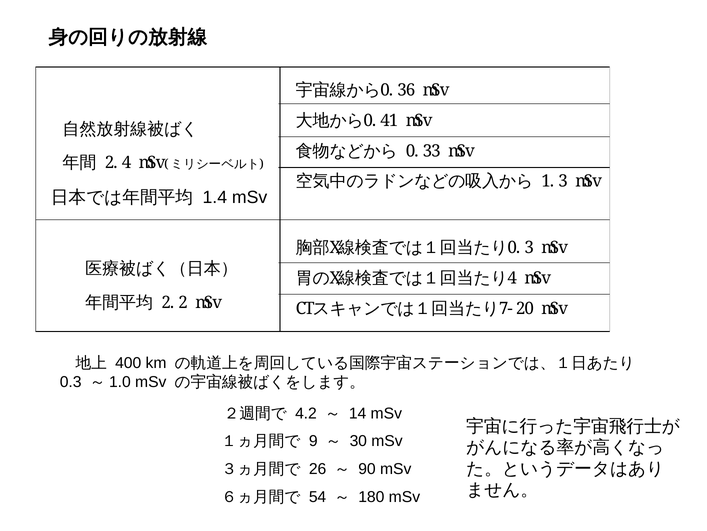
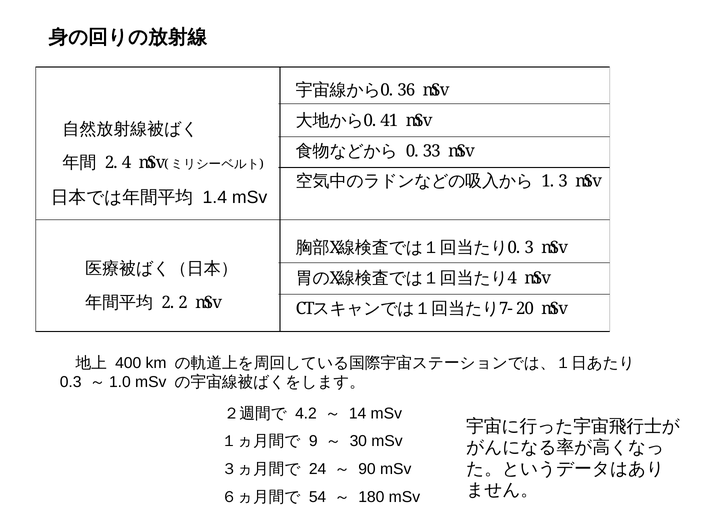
26: 26 -> 24 (318, 469)
